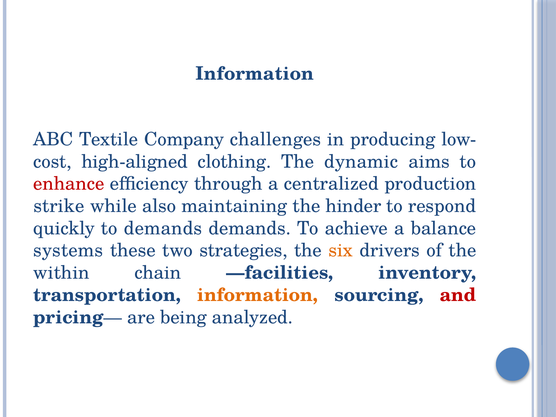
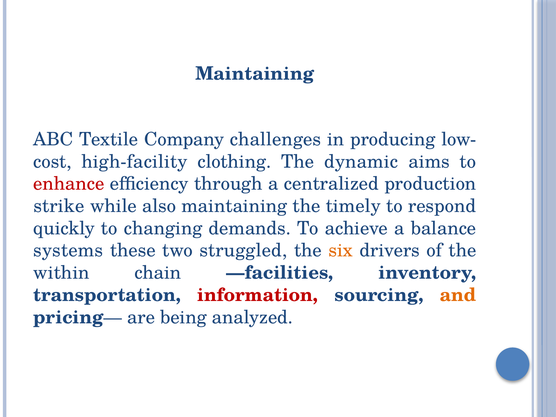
Information: Information -> Maintaining (255, 74)
high-aligned: high-aligned -> high-facility (134, 162)
hinder: hinder -> timely (353, 206)
to demands: demands -> changing (163, 228)
strategies: strategies -> struggled (243, 251)
information colour: orange -> red (258, 295)
and colour: red -> orange (458, 295)
